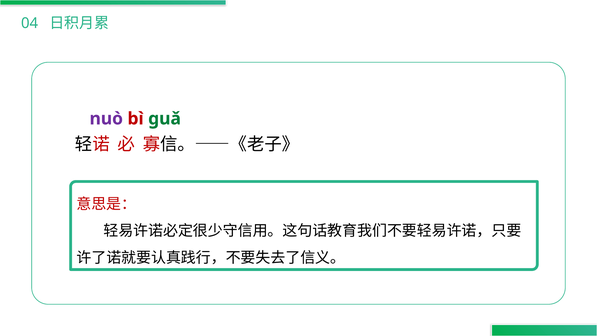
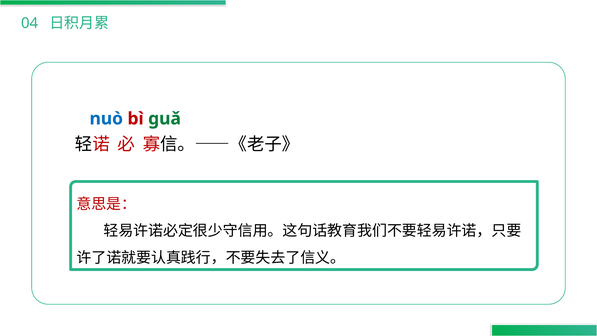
nuò colour: purple -> blue (106, 119)
